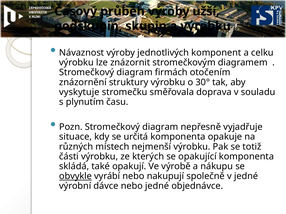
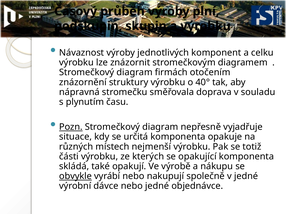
užší: užší -> plní (206, 11)
30°: 30° -> 40° (203, 82)
vyskytuje: vyskytuje -> nápravná (79, 92)
Pozn underline: none -> present (71, 127)
